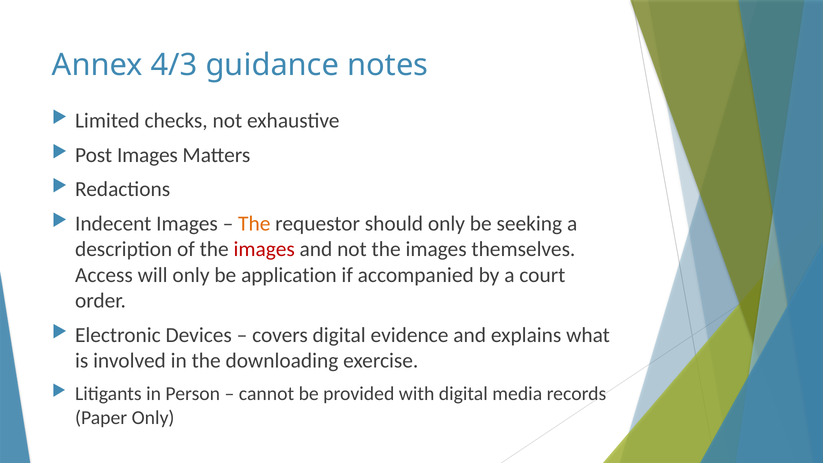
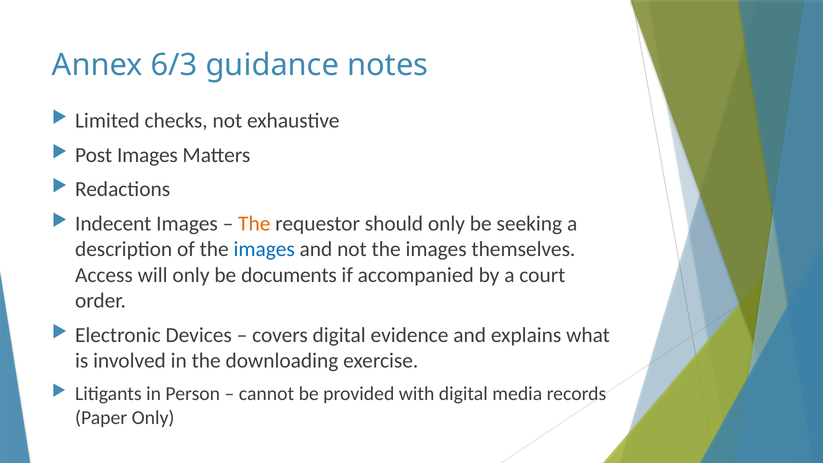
4/3: 4/3 -> 6/3 (174, 65)
images colour: red -> blue (264, 249)
application: application -> documents (289, 275)
